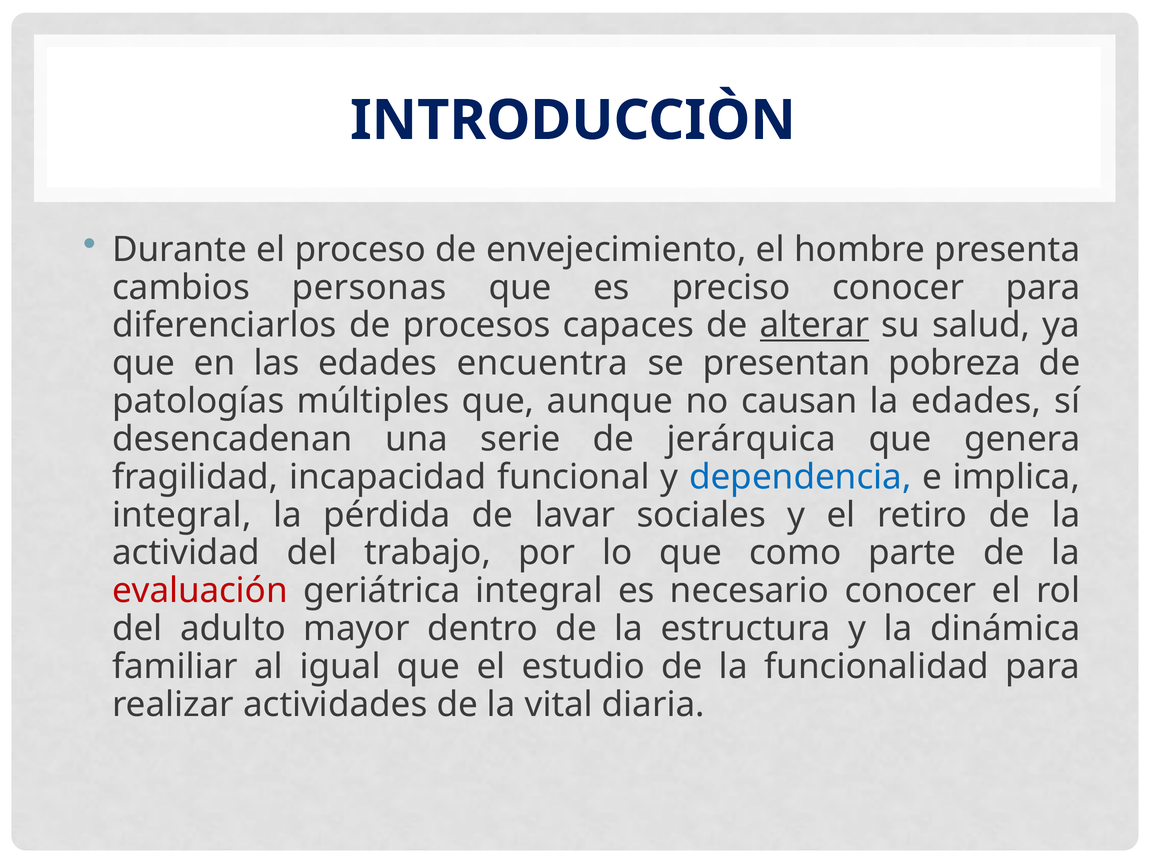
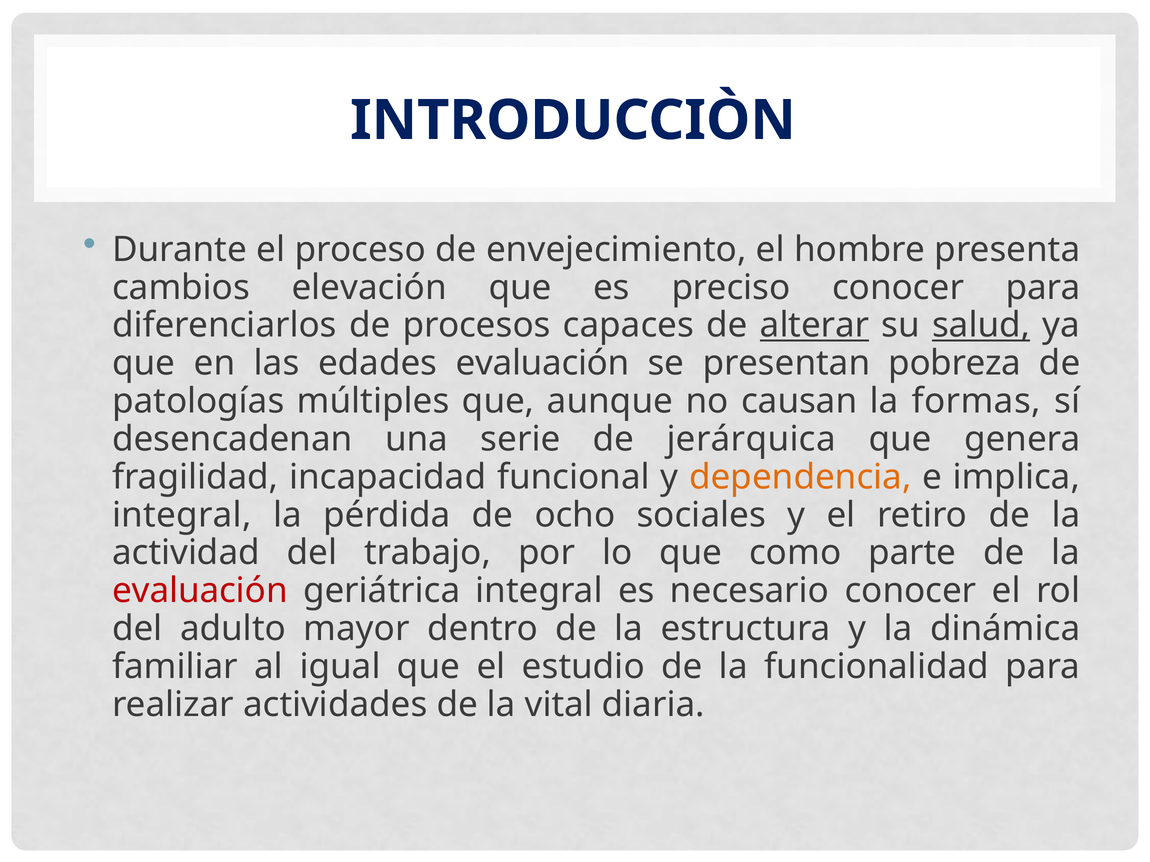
personas: personas -> elevación (369, 288)
salud underline: none -> present (981, 326)
edades encuentra: encuentra -> evaluación (543, 364)
la edades: edades -> formas (976, 401)
dependencia colour: blue -> orange (800, 477)
lavar: lavar -> ocho (575, 515)
